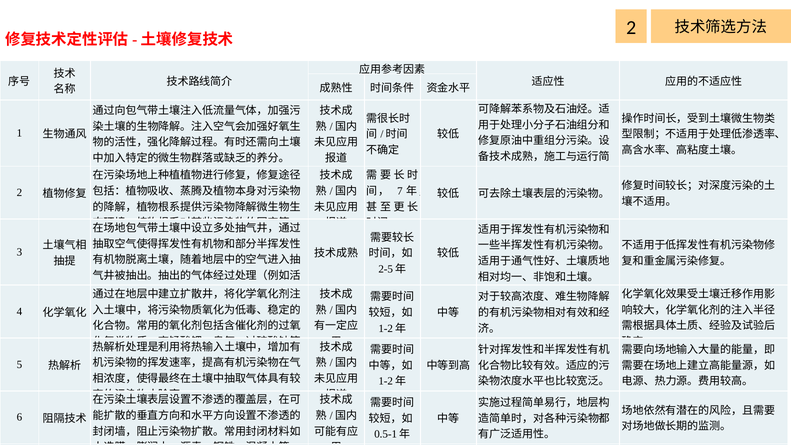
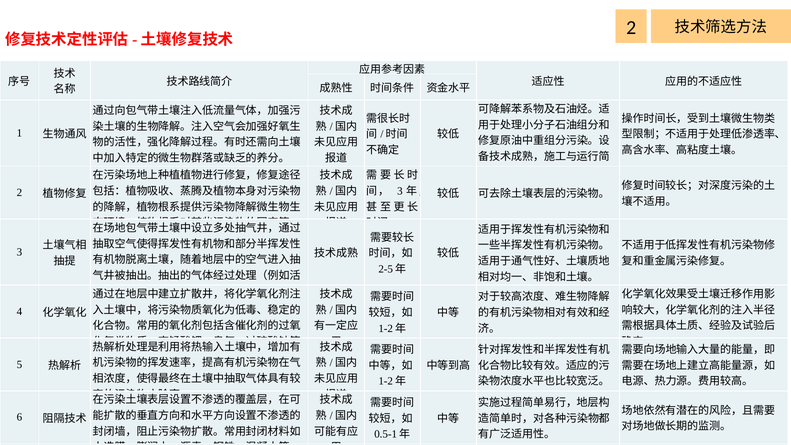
7: 7 -> 3 (400, 191)
